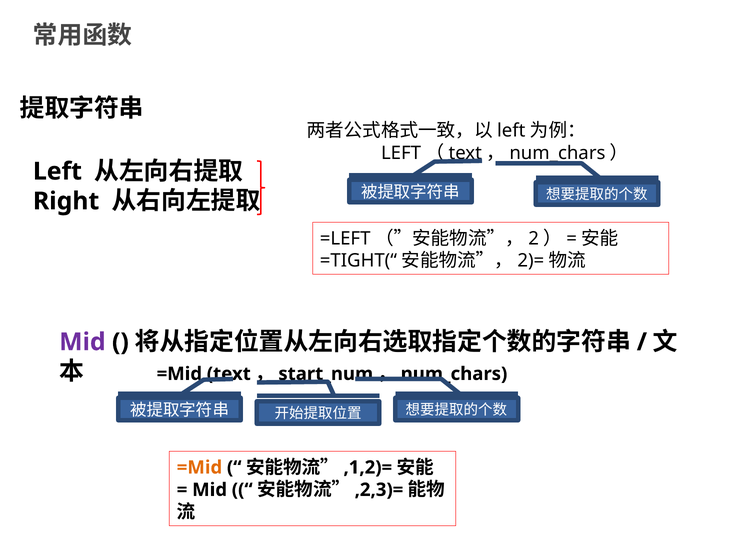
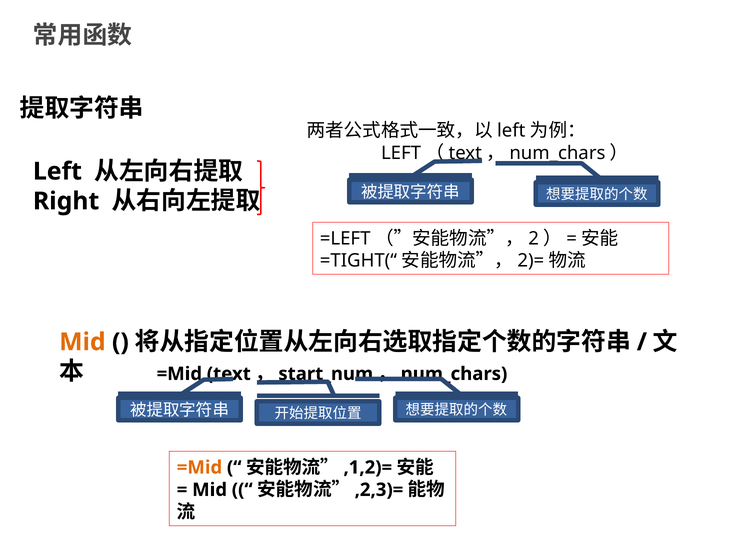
Mid colour: purple -> orange (82, 342)
